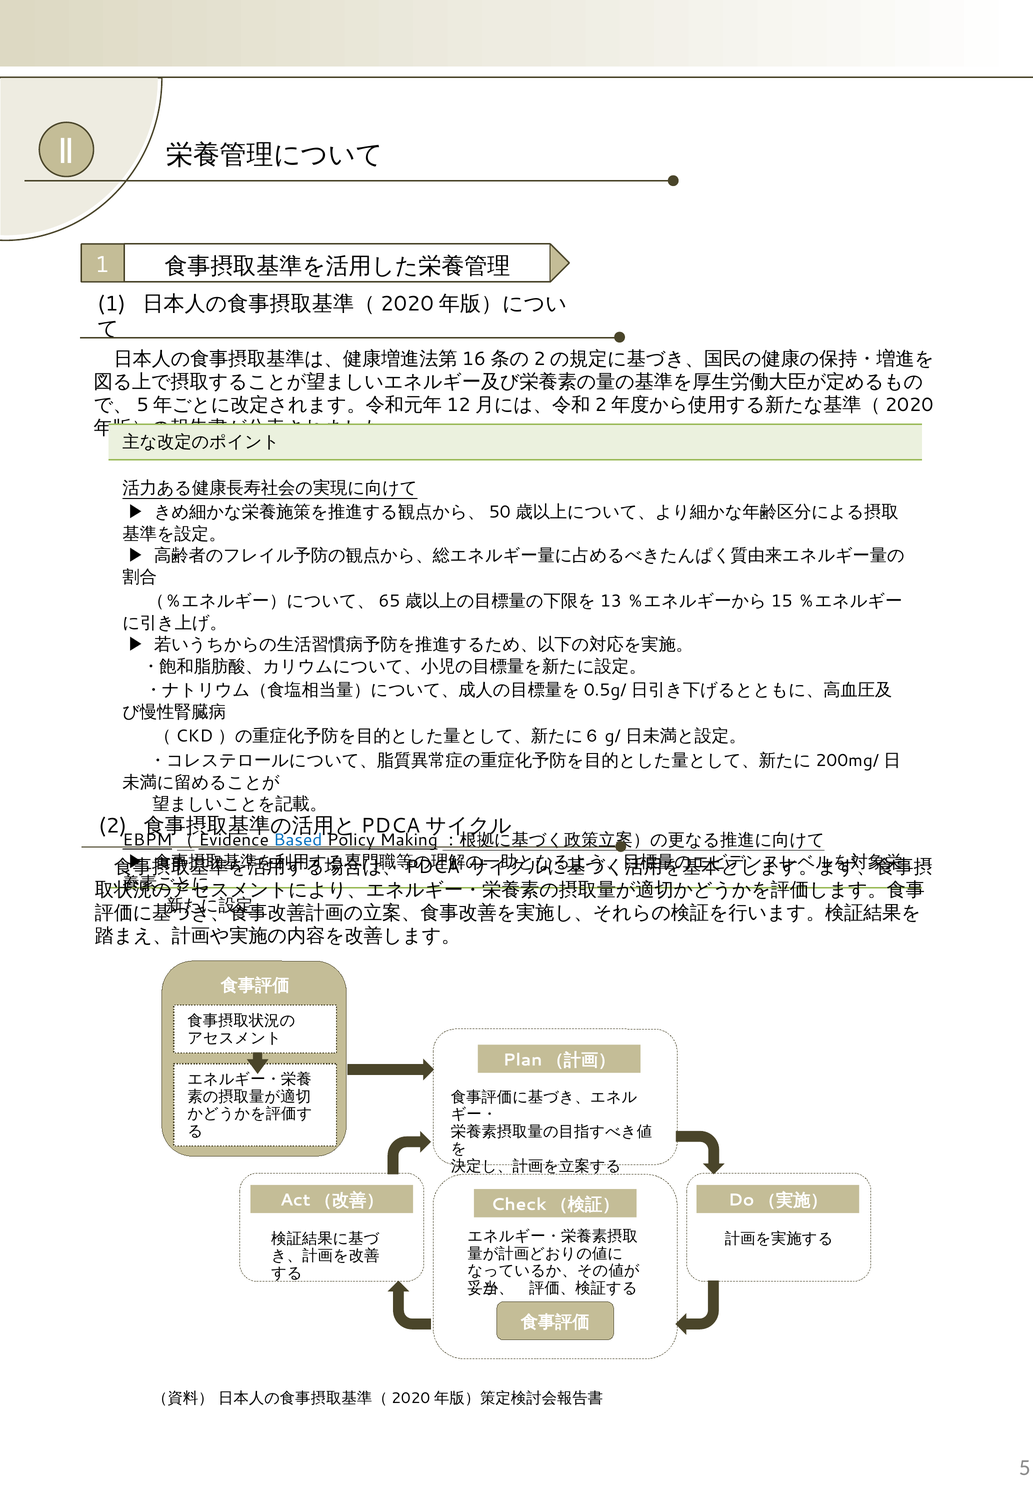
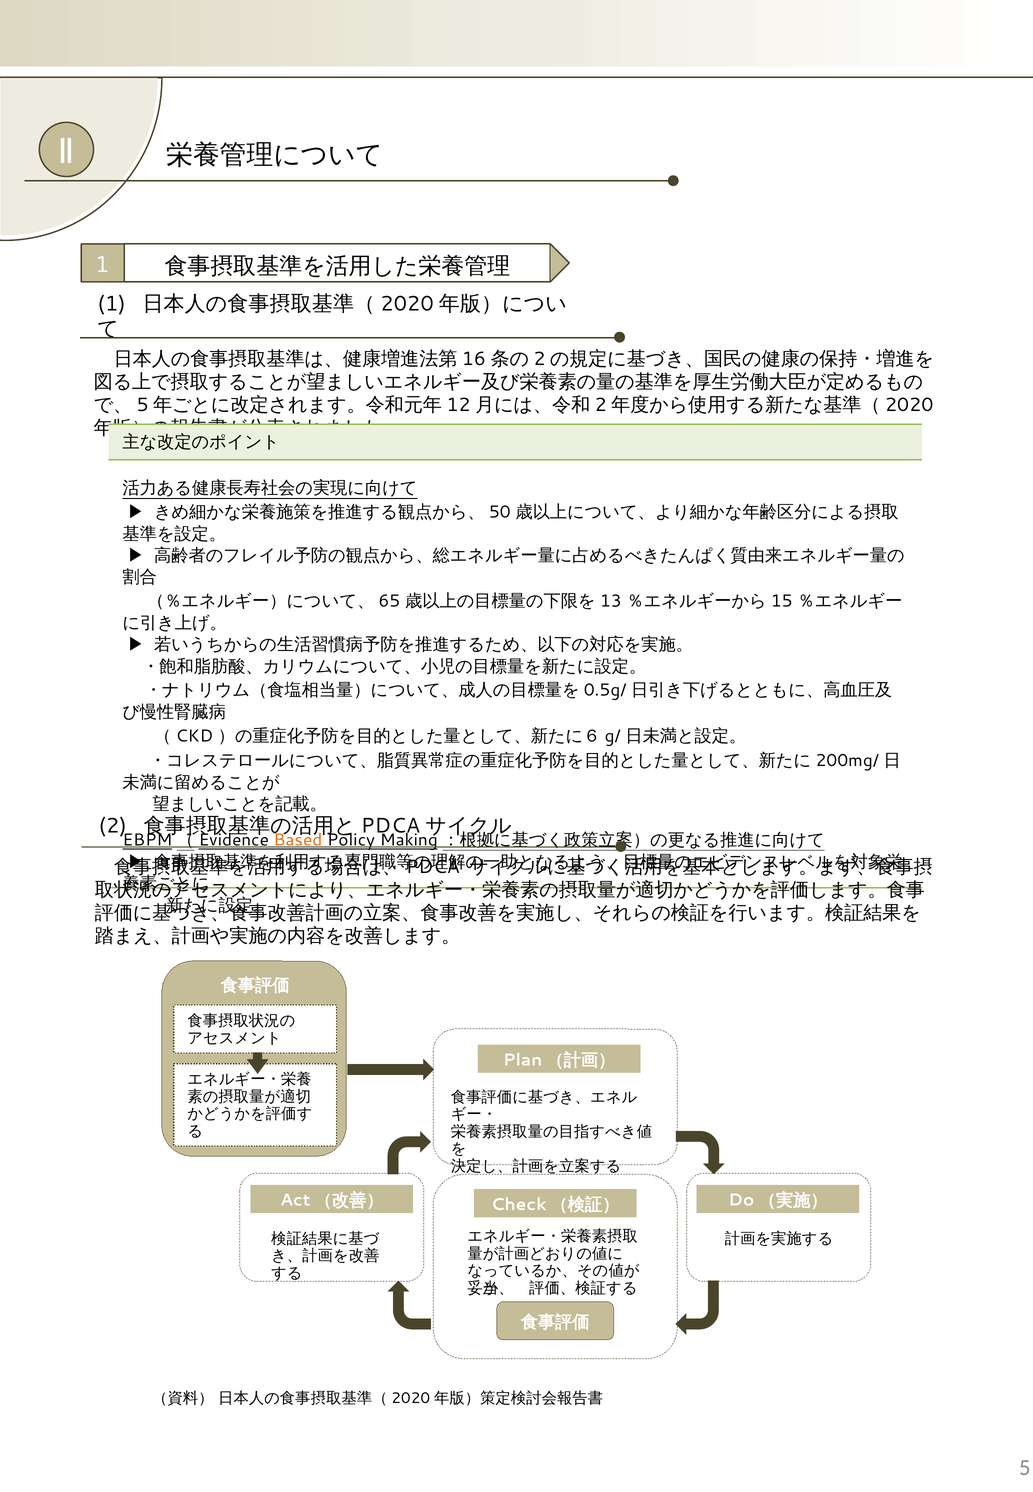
Based colour: blue -> orange (298, 840)
